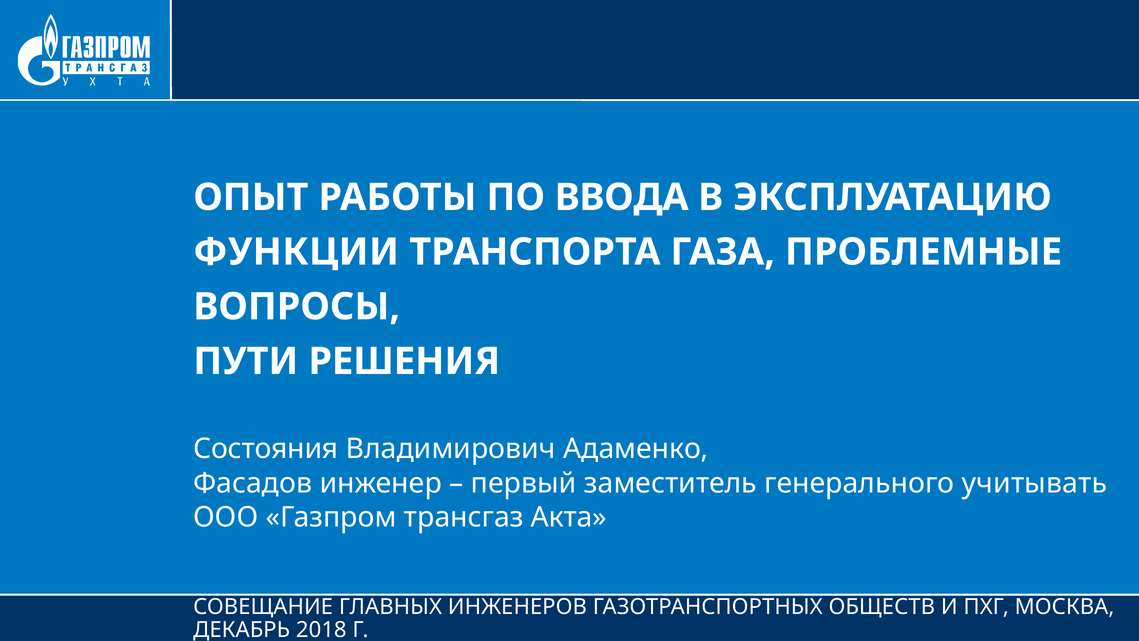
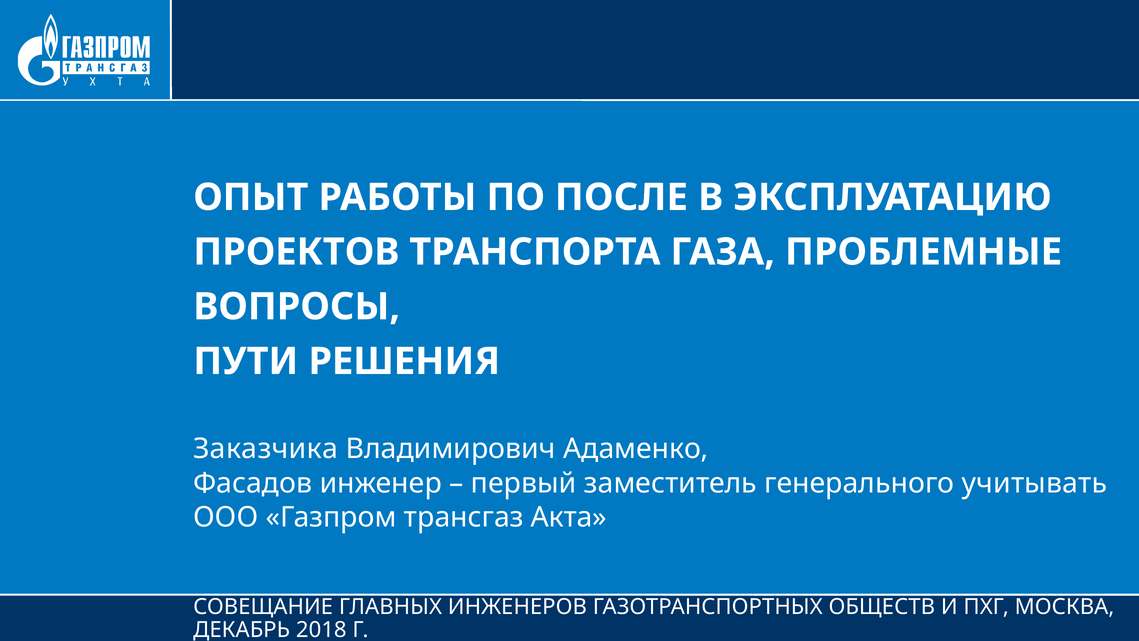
ВВОДА: ВВОДА -> ПОСЛЕ (621, 197)
ФУНКЦИИ: ФУНКЦИИ -> ПРОЕКТОВ (296, 252)
Состояния: Состояния -> Заказчика (266, 449)
